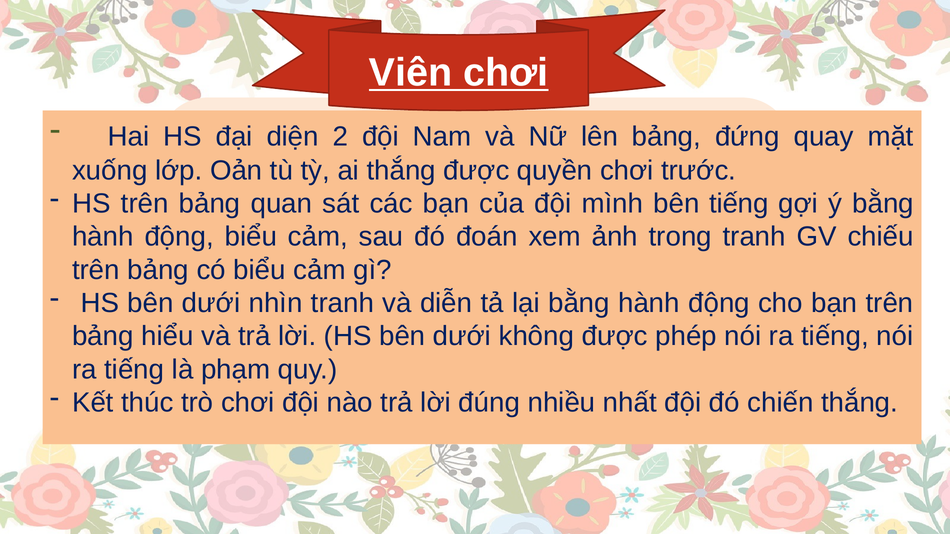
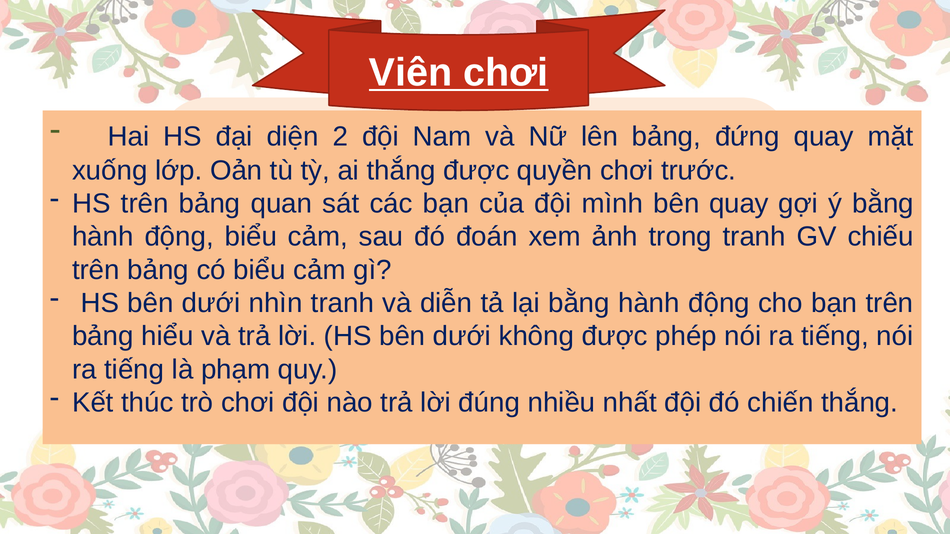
bên tiếng: tiếng -> quay (739, 204)
